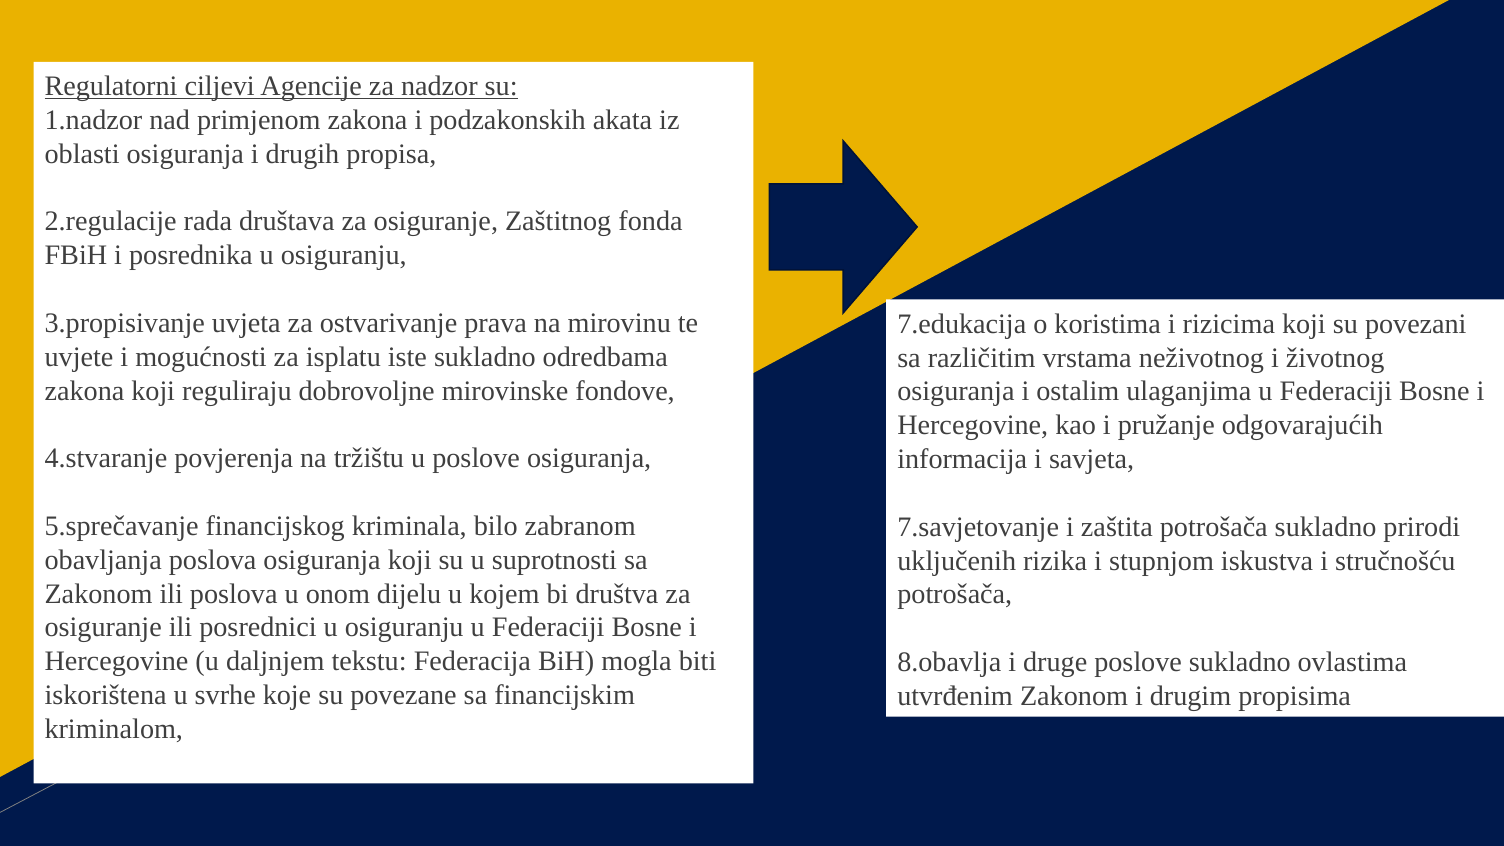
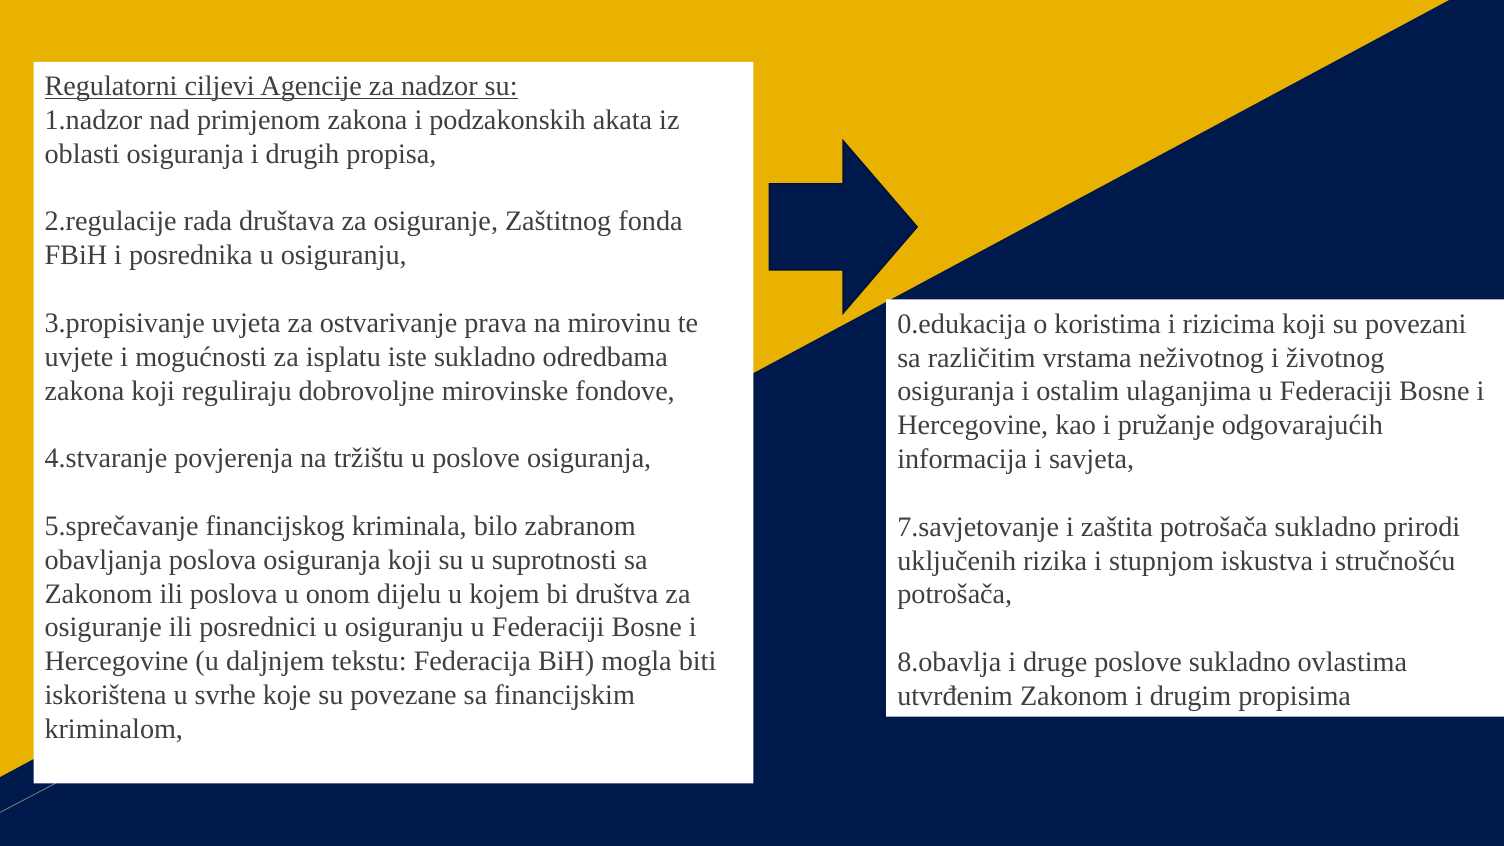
7.edukacija: 7.edukacija -> 0.edukacija (962, 324)
